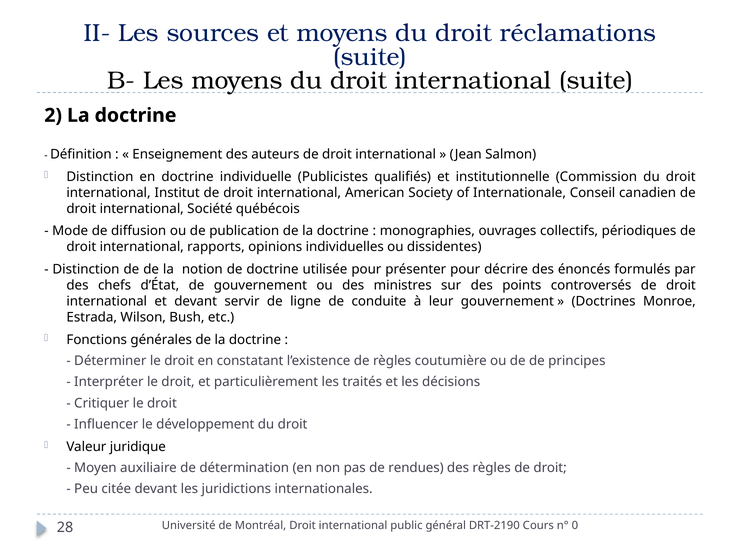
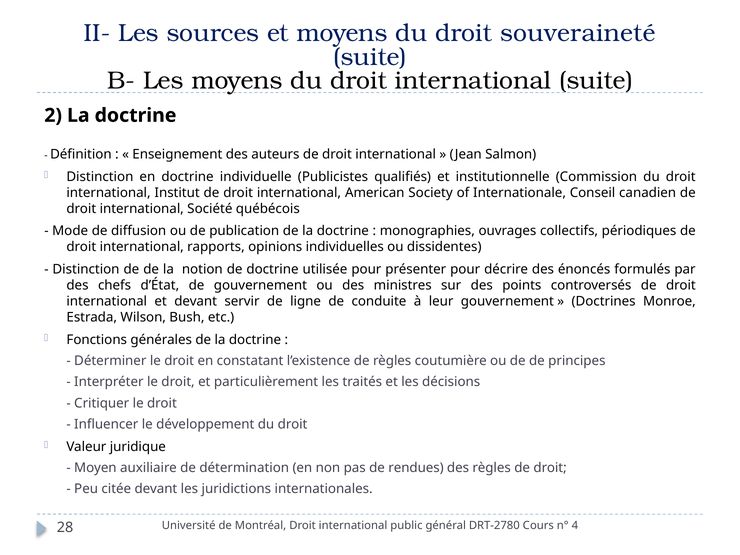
réclamations: réclamations -> souveraineté (578, 33)
DRT-2190: DRT-2190 -> DRT-2780 (494, 526)
0: 0 -> 4 (575, 526)
